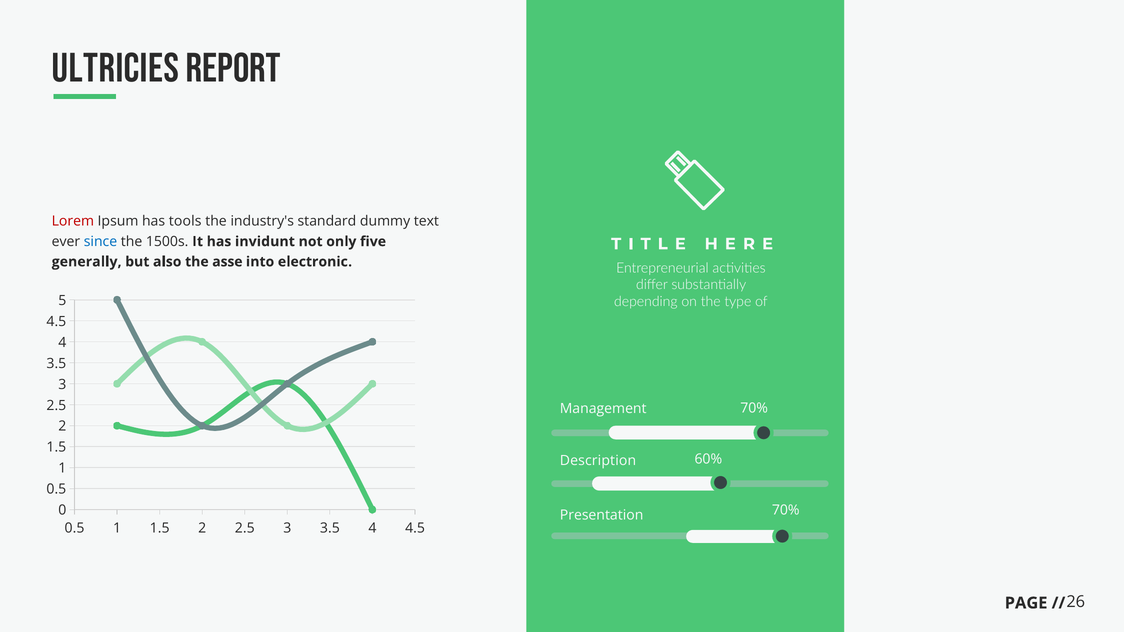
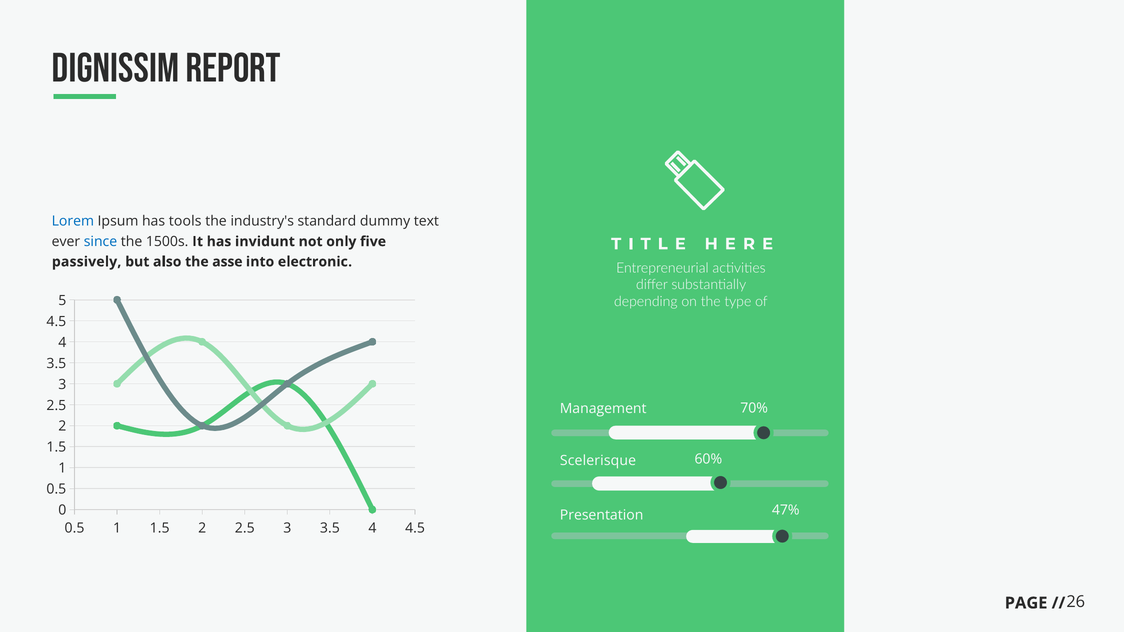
ULTRICIES: ULTRICIES -> DIGNISSIM (115, 68)
Lorem colour: red -> blue (73, 221)
generally: generally -> passively (87, 262)
Description: Description -> Scelerisque (598, 461)
Presentation 70%: 70% -> 47% (786, 510)
